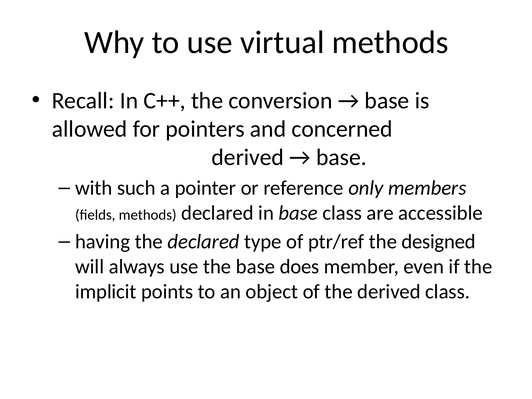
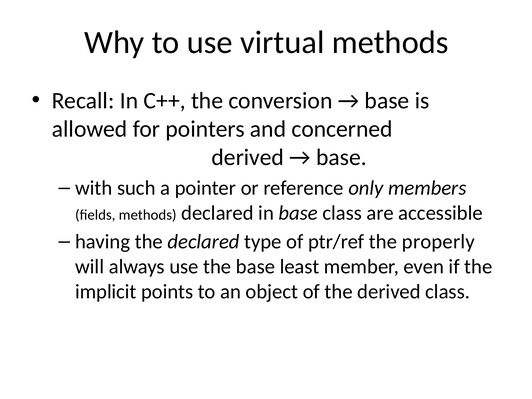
designed: designed -> properly (438, 242)
does: does -> least (300, 267)
